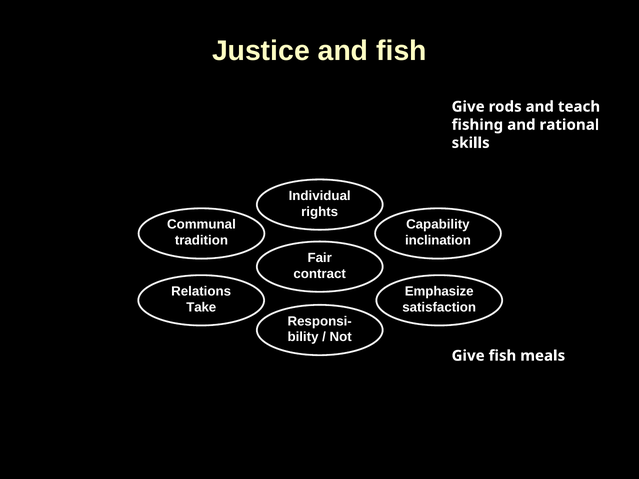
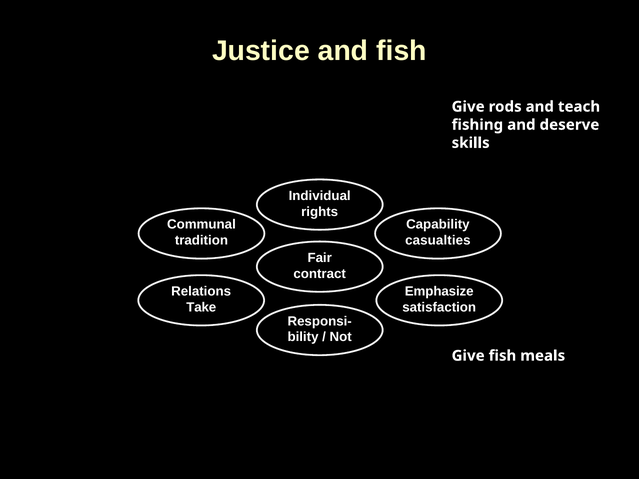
rational: rational -> deserve (569, 125)
inclination: inclination -> casualties (438, 241)
